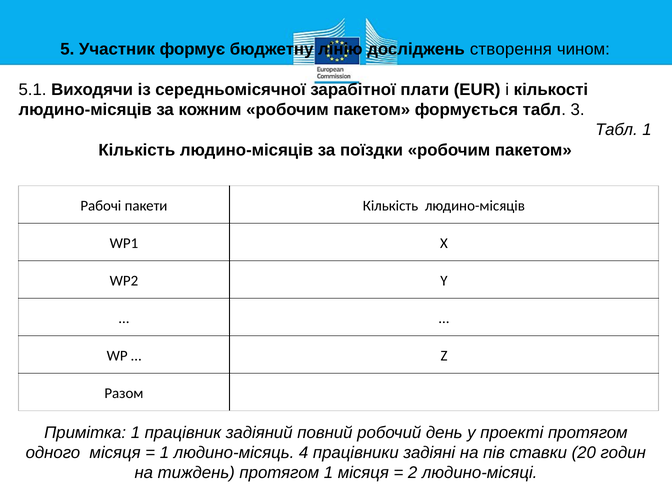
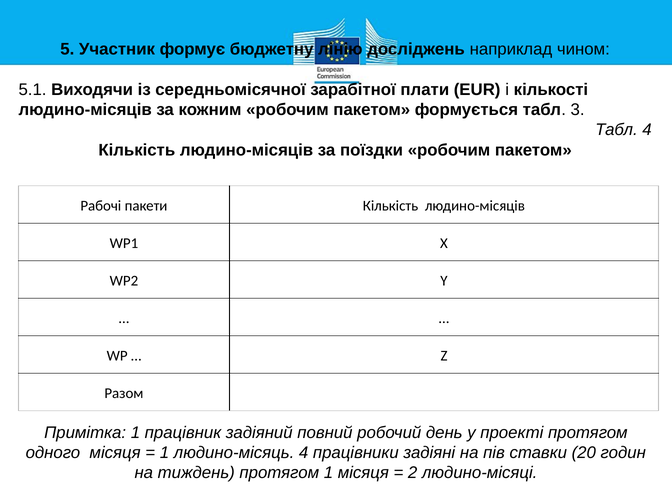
створення: створення -> наприклад (511, 49)
Табл 1: 1 -> 4 (647, 130)
